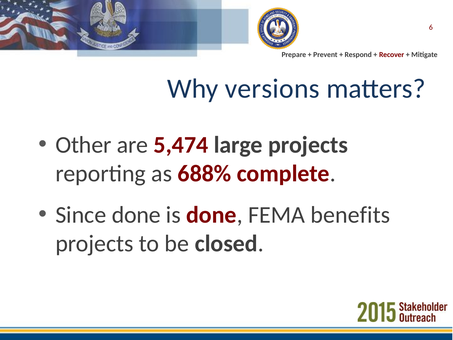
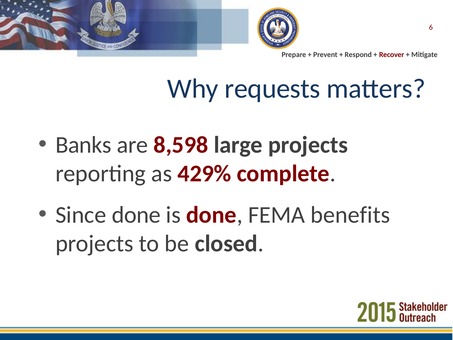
versions: versions -> requests (273, 88)
Other: Other -> Banks (83, 145)
5,474: 5,474 -> 8,598 (181, 145)
688%: 688% -> 429% (204, 173)
